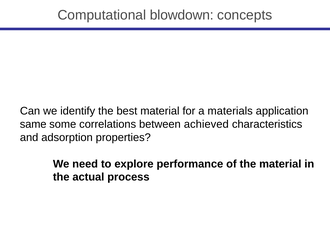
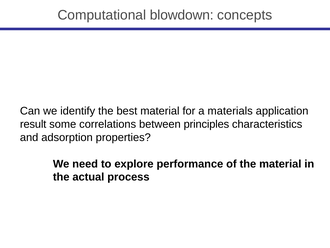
same: same -> result (33, 124)
achieved: achieved -> principles (206, 124)
